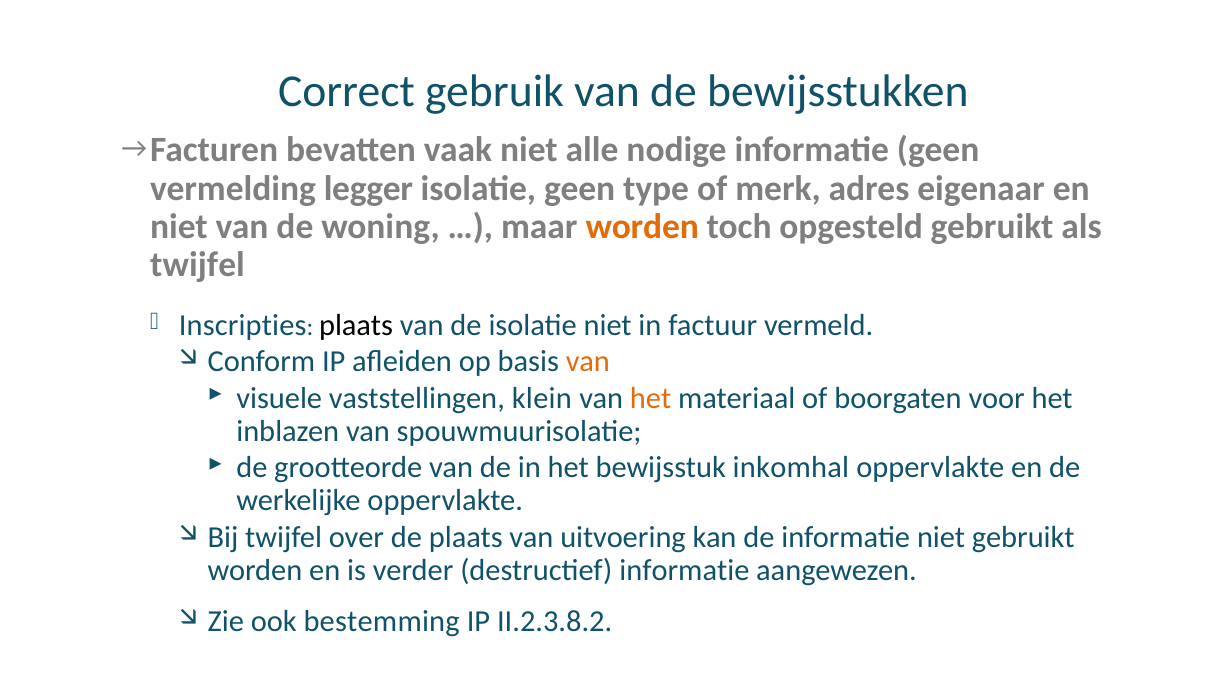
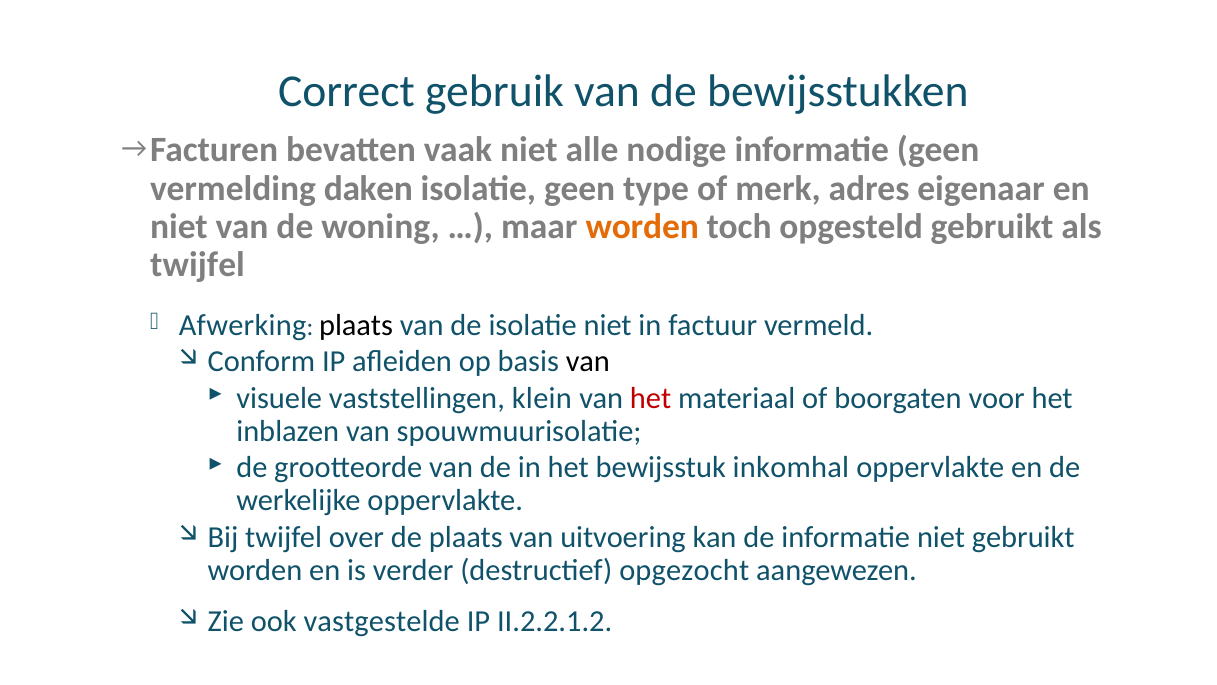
legger: legger -> daken (368, 188)
Inscripties: Inscripties -> Afwerking (243, 325)
van colour: orange -> black (588, 361)
het colour: orange -> red (651, 398)
destructief informatie: informatie -> opgezocht (684, 570)
bestemming: bestemming -> vastgestelde (382, 621)
II.2.3.8.2: II.2.3.8.2 -> II.2.2.1.2 (555, 621)
